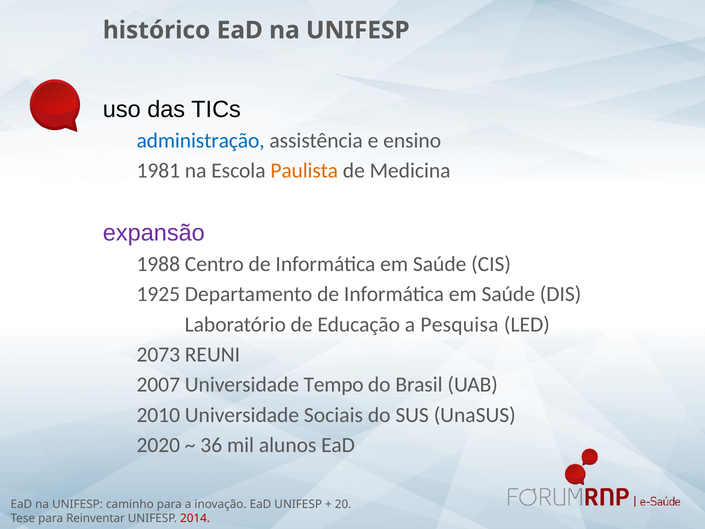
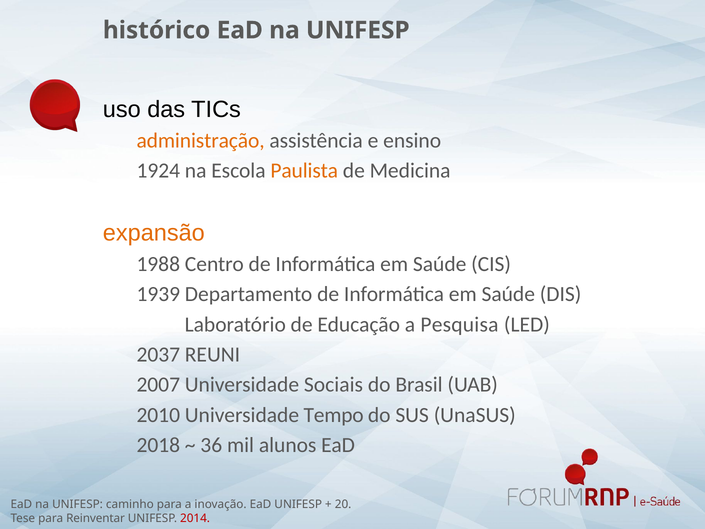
administração colour: blue -> orange (201, 141)
1981: 1981 -> 1924 (158, 171)
expansão colour: purple -> orange (154, 233)
1925: 1925 -> 1939 (158, 294)
2073: 2073 -> 2037 (158, 354)
Tempo: Tempo -> Sociais (333, 385)
Sociais: Sociais -> Tempo (334, 415)
2020: 2020 -> 2018 (158, 445)
